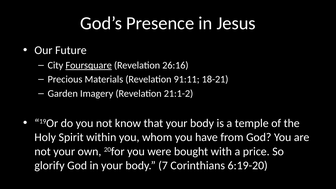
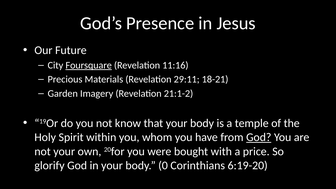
26:16: 26:16 -> 11:16 (175, 65)
91:11: 91:11 -> 29:11 (187, 79)
God underline: none -> present (259, 137)
7: 7 -> 0 (163, 165)
